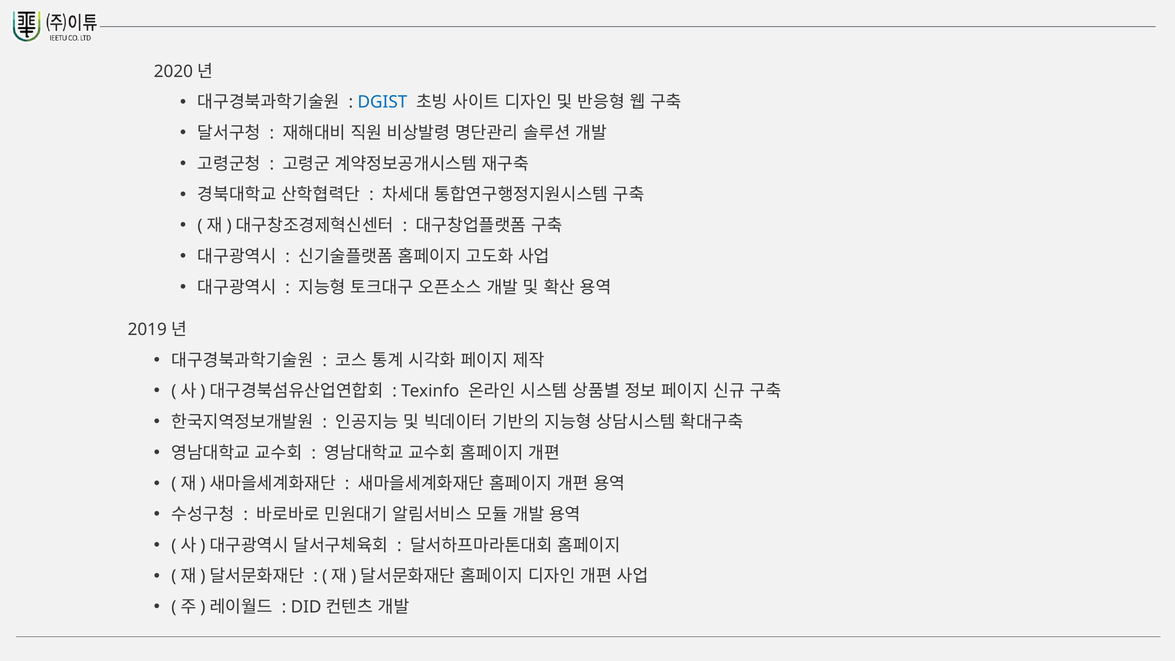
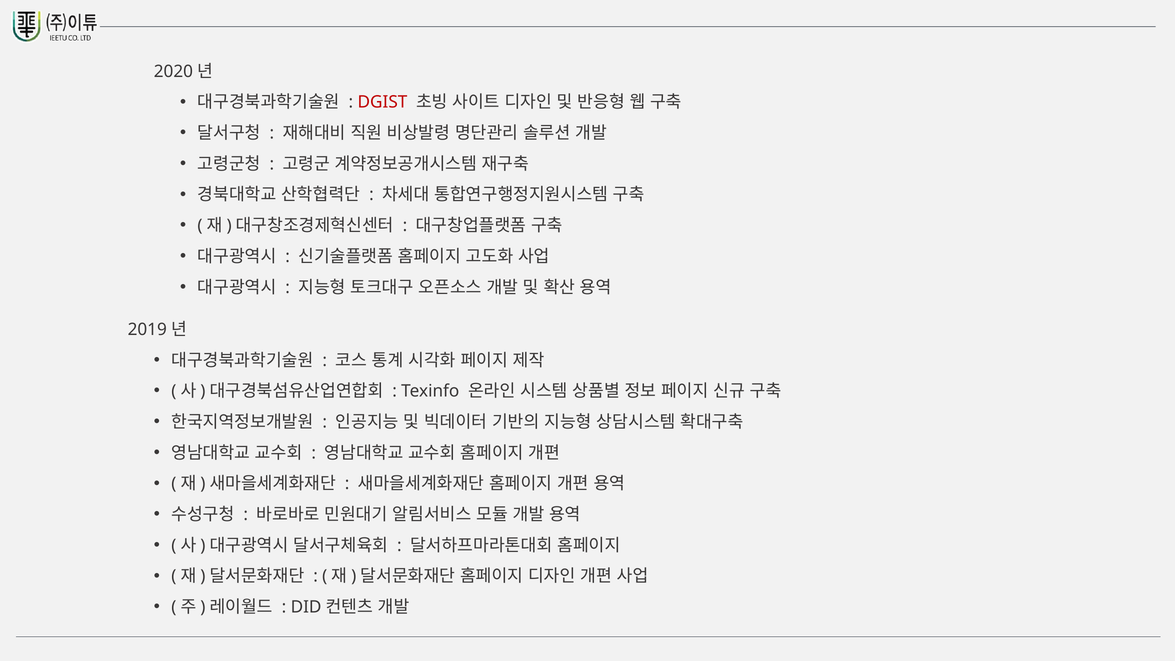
DGIST colour: blue -> red (382, 102)
